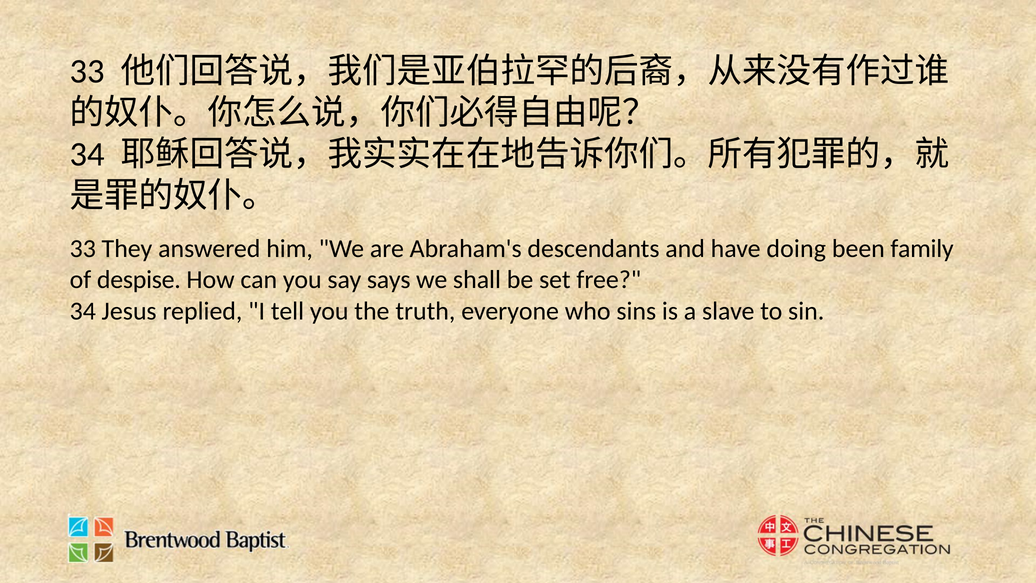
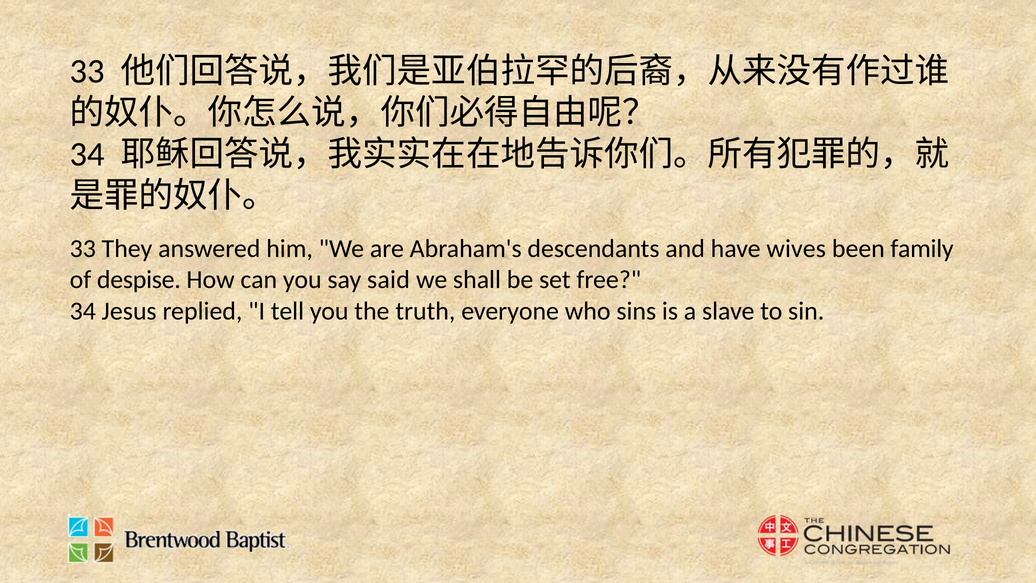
doing: doing -> wives (796, 249)
says: says -> said (388, 280)
